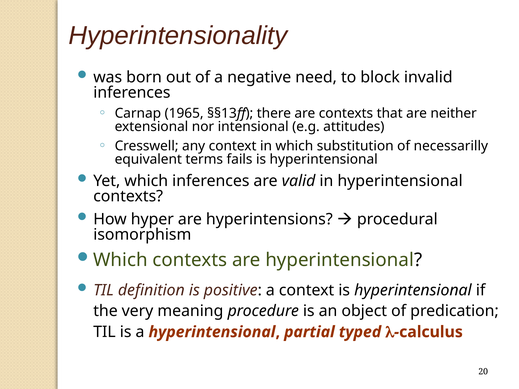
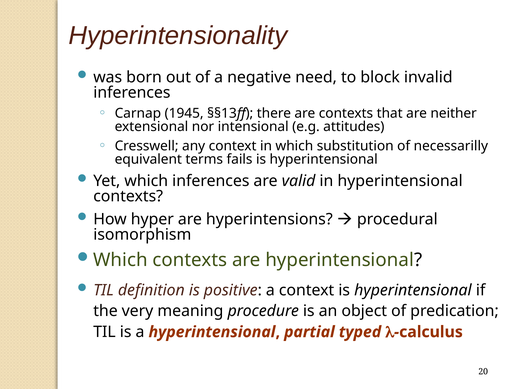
1965: 1965 -> 1945 (184, 113)
